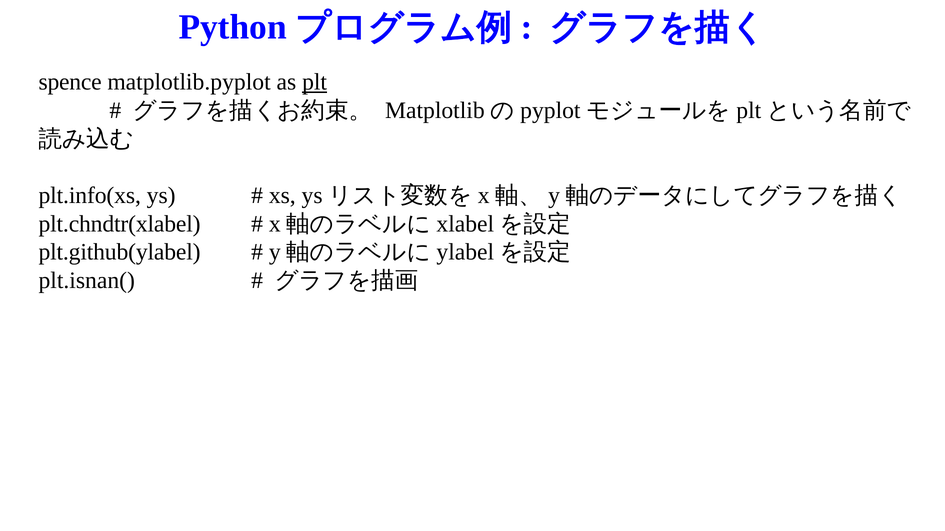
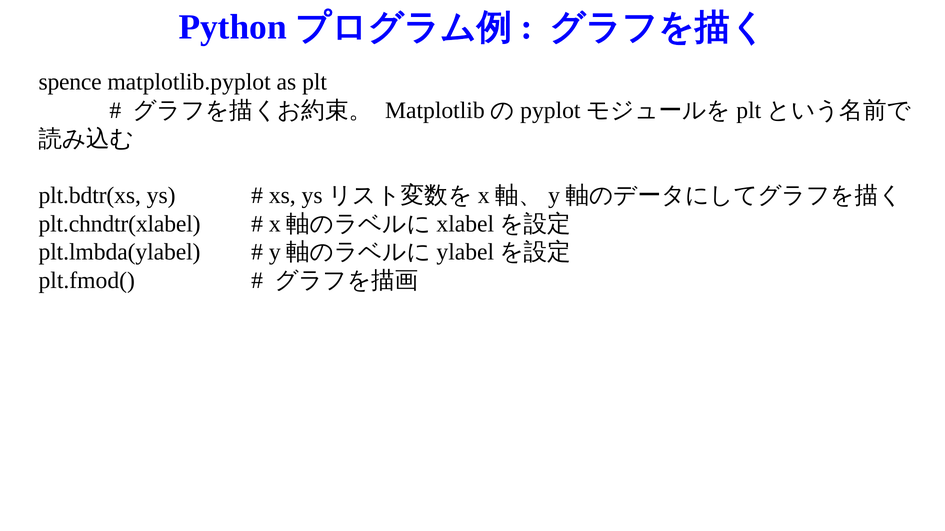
plt underline: present -> none (315, 82)
plt.info(xs: plt.info(xs -> plt.bdtr(xs (90, 196)
plt.github(ylabel: plt.github(ylabel -> plt.lmbda(ylabel (120, 252)
plt.isnan(: plt.isnan( -> plt.fmod( (87, 281)
